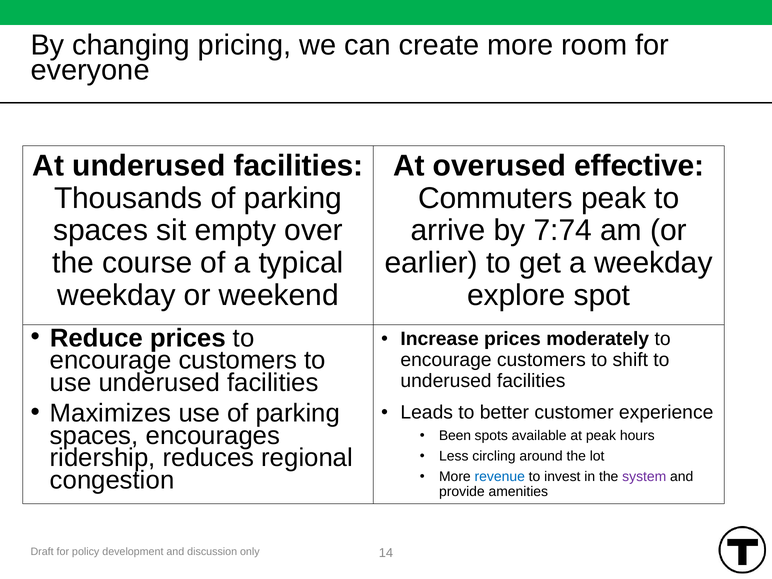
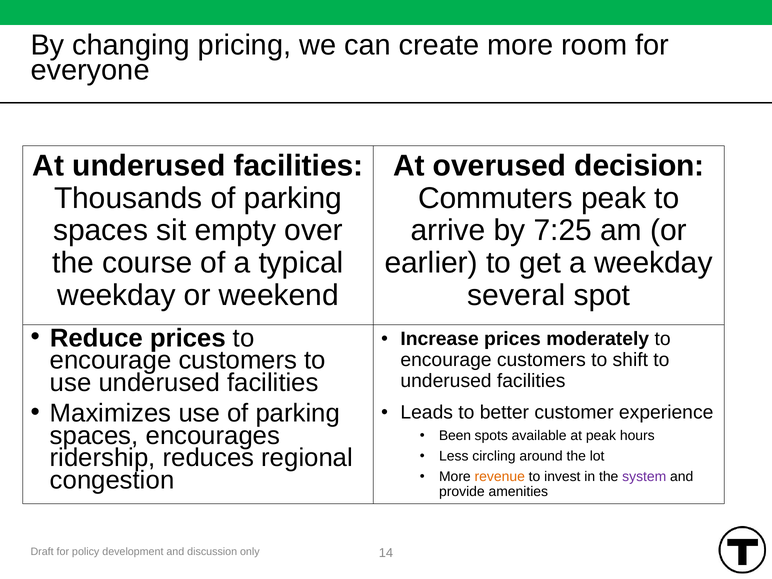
effective: effective -> decision (639, 166)
7:74: 7:74 -> 7:25 (563, 231)
explore: explore -> several (516, 295)
revenue colour: blue -> orange (500, 477)
